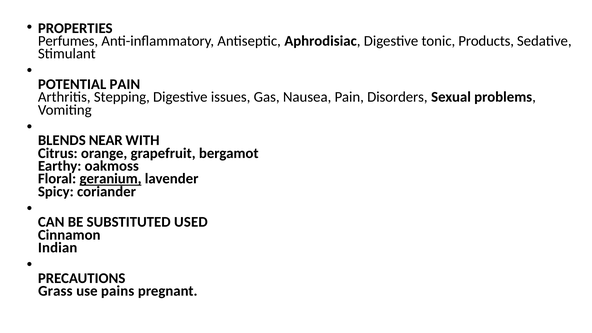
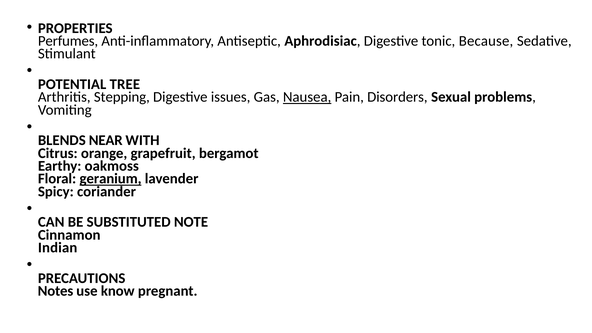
Products: Products -> Because (486, 41)
POTENTIAL PAIN: PAIN -> TREE (125, 84)
Nausea underline: none -> present (307, 97)
USED: USED -> NOTE (191, 222)
Grass: Grass -> Notes (55, 291)
pains: pains -> know (118, 291)
